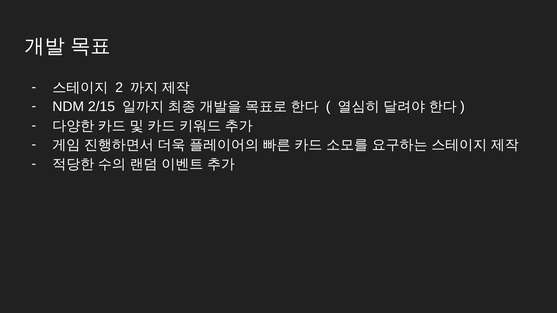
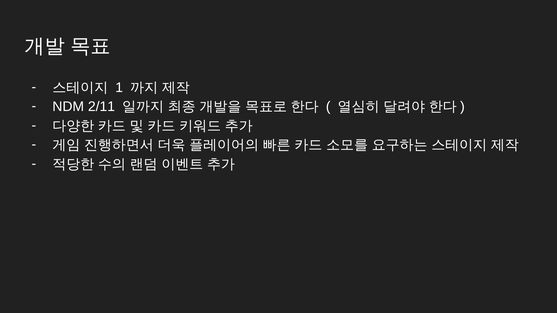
2: 2 -> 1 (119, 88)
2/15: 2/15 -> 2/11 (101, 107)
